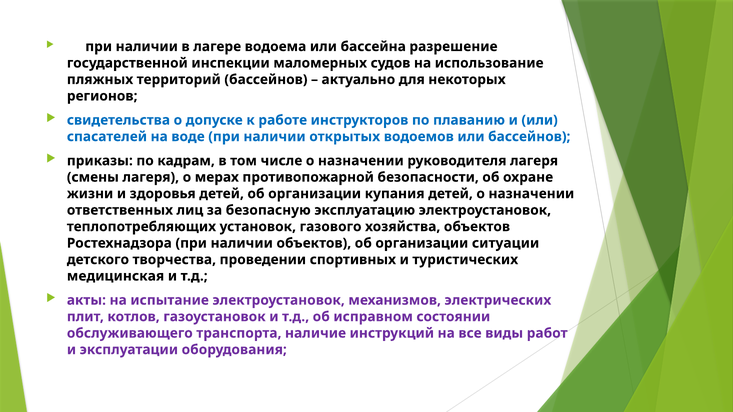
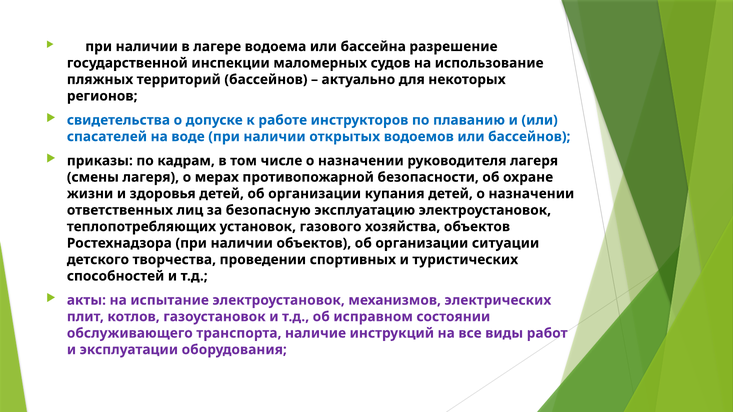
медицинская: медицинская -> способностей (116, 276)
